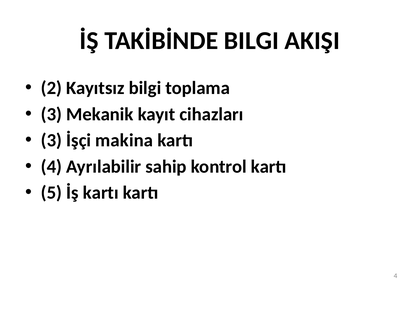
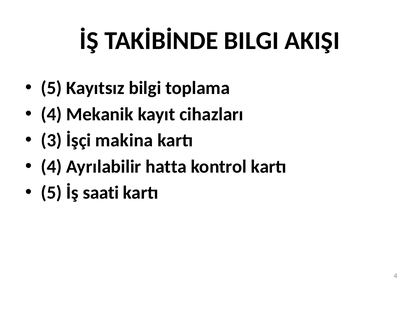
2: 2 -> 5 (51, 88)
3: 3 -> 4 (51, 114)
sahip: sahip -> hatta (166, 167)
İş kartı: kartı -> saati (101, 193)
